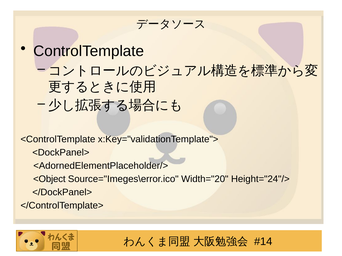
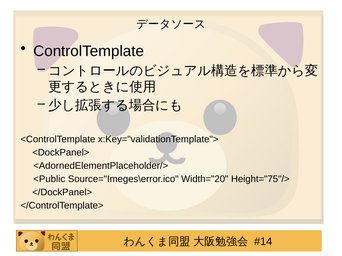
<Object: <Object -> <Public (49, 179)
Height="24"/>: Height="24"/> -> Height="75"/> (260, 179)
